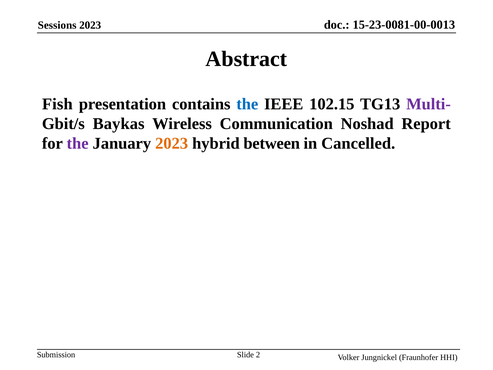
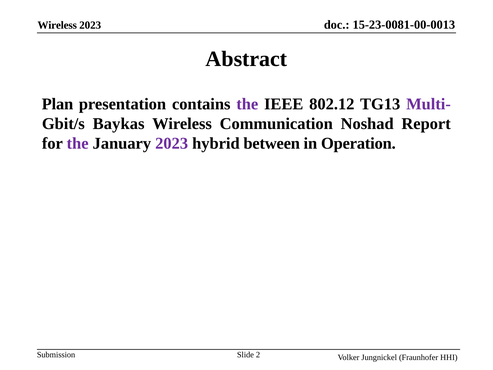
Sessions: Sessions -> Wireless (57, 25)
Fish: Fish -> Plan (58, 104)
the colour: blue -> purple (247, 104)
102.15: 102.15 -> 802.12 (332, 104)
2023 colour: orange -> purple (172, 143)
Cancelled: Cancelled -> Operation (358, 143)
